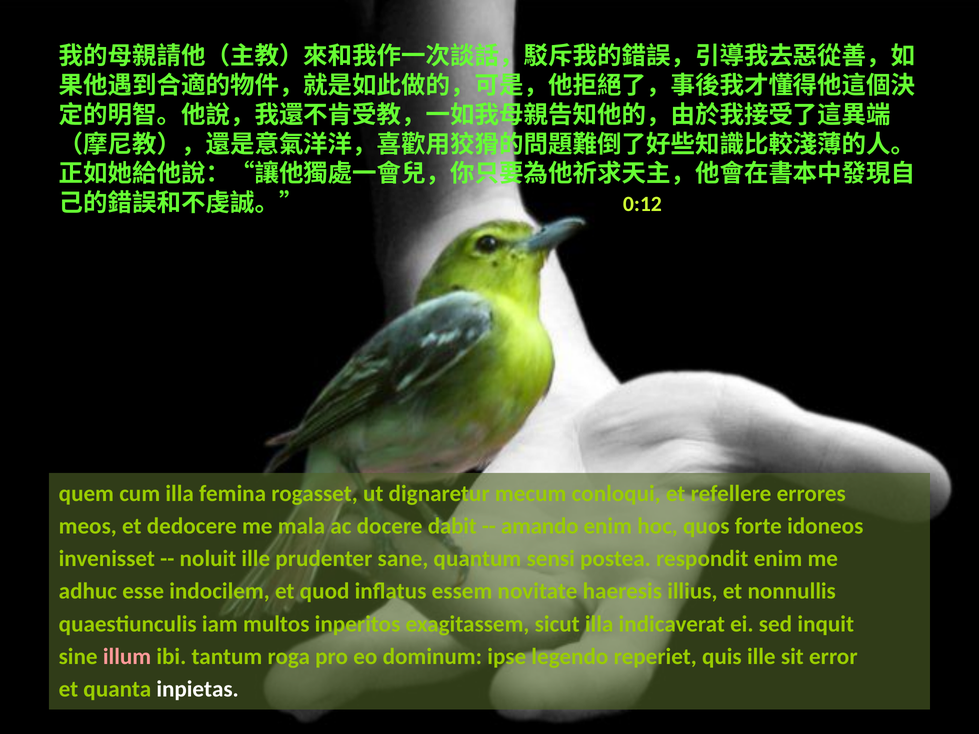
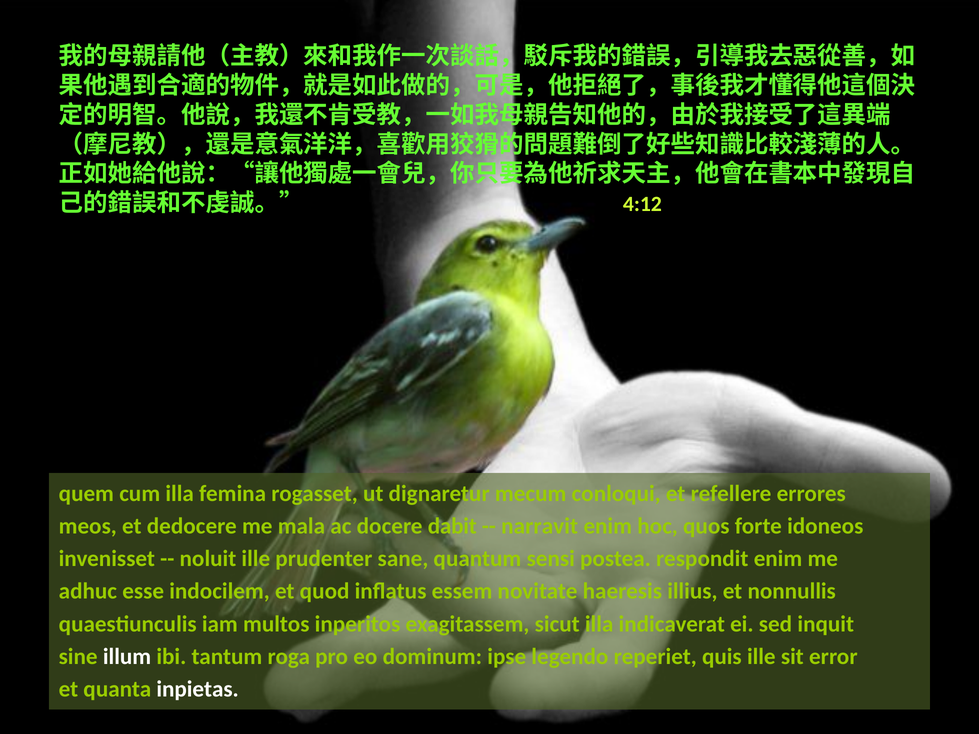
0:12: 0:12 -> 4:12 (642, 204)
amando: amando -> narravit (540, 526)
illum colour: pink -> white (127, 657)
